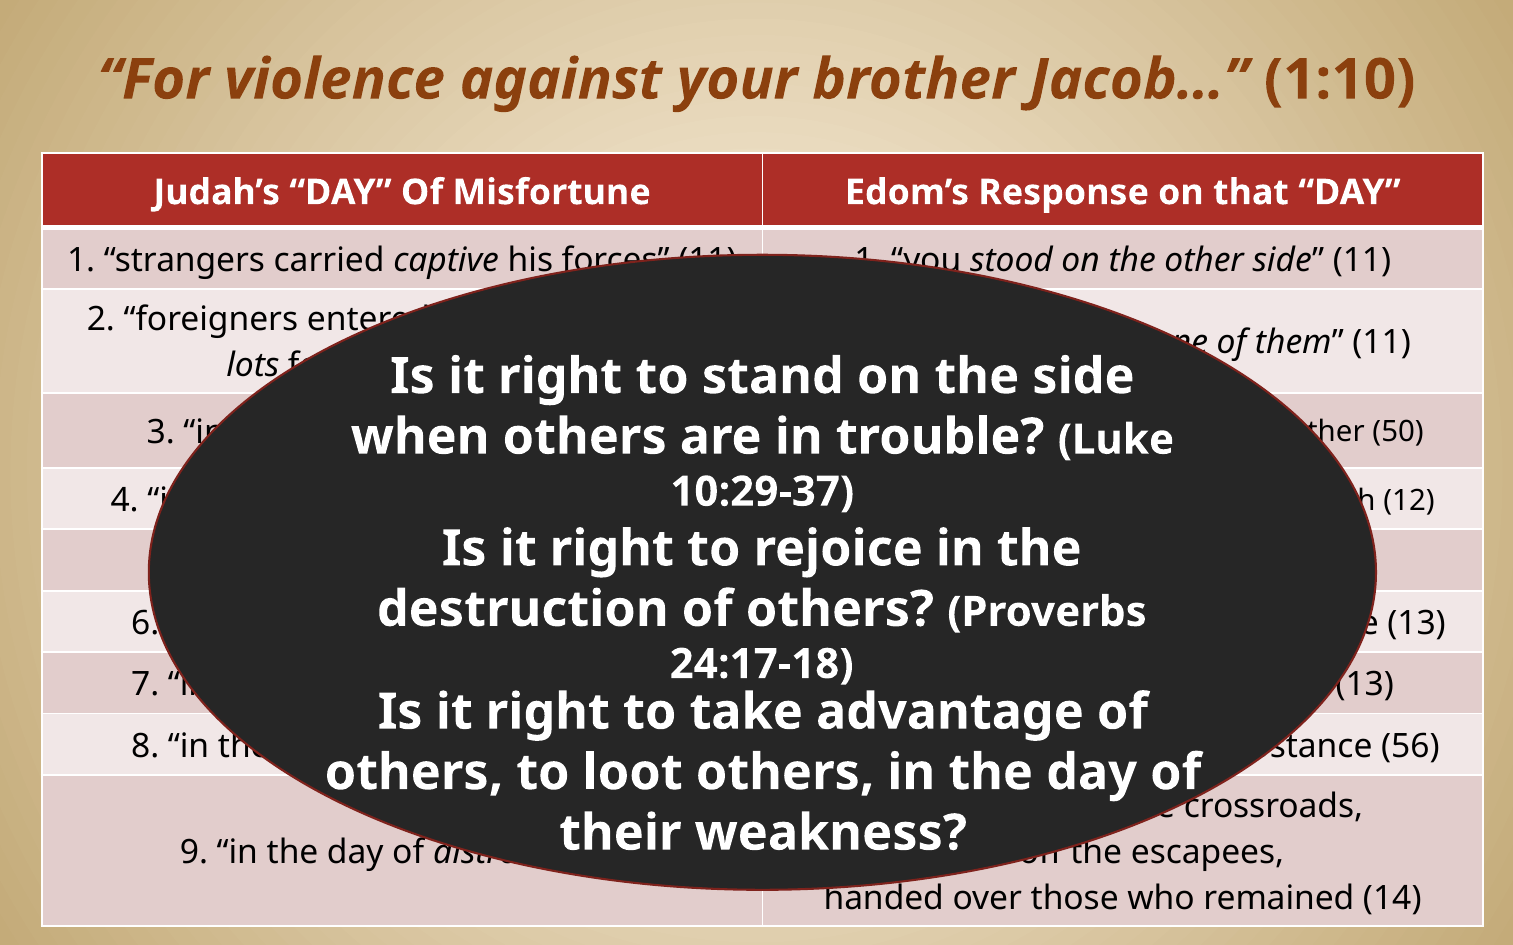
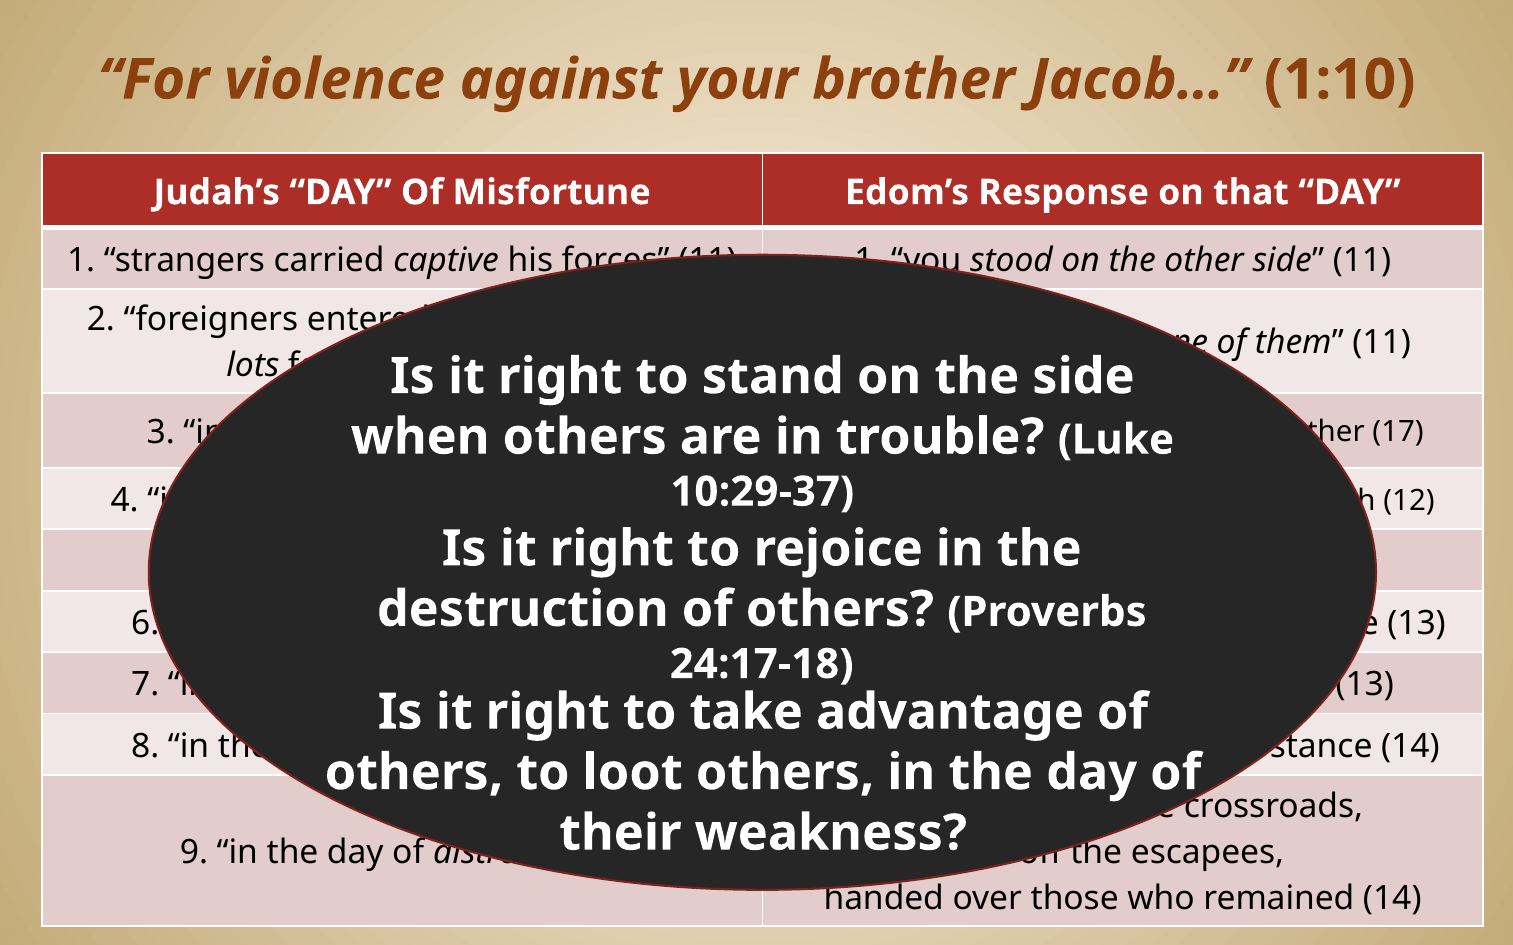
50: 50 -> 17 (1398, 432)
56: 56 -> 14 (1410, 746)
